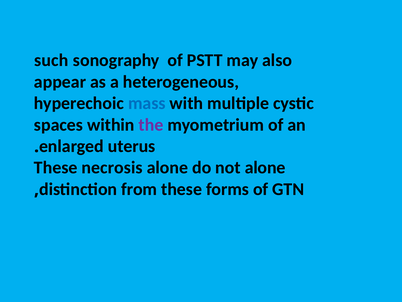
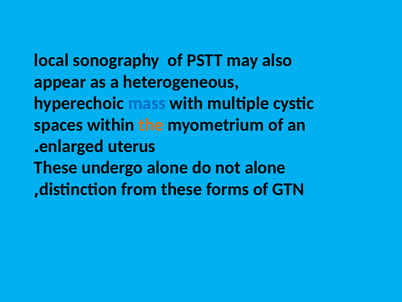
such: such -> local (51, 60)
the colour: purple -> orange (151, 125)
necrosis: necrosis -> undergo (112, 167)
